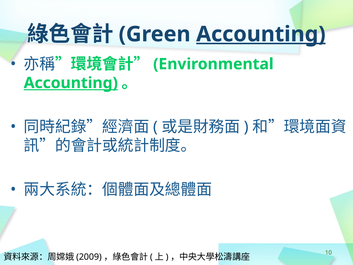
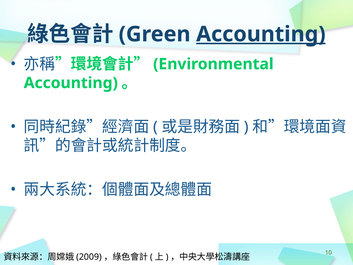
Accounting underline: present -> none (71, 83)
